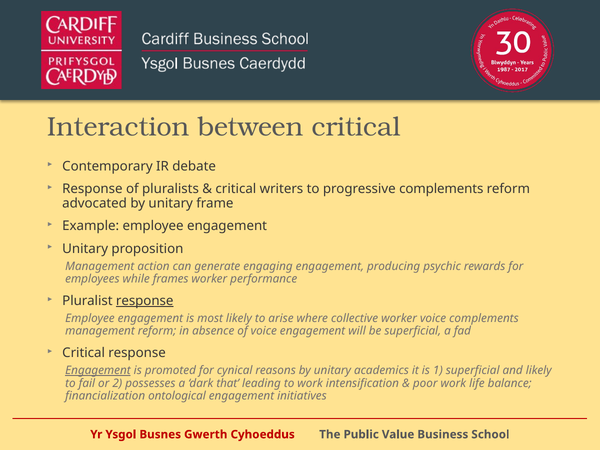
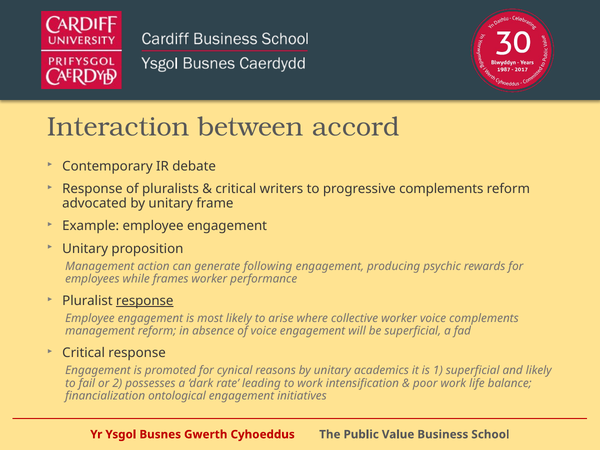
between critical: critical -> accord (356, 127)
engaging: engaging -> following (268, 266)
Engagement underline: present -> none (98, 371)
that: that -> rate (228, 383)
